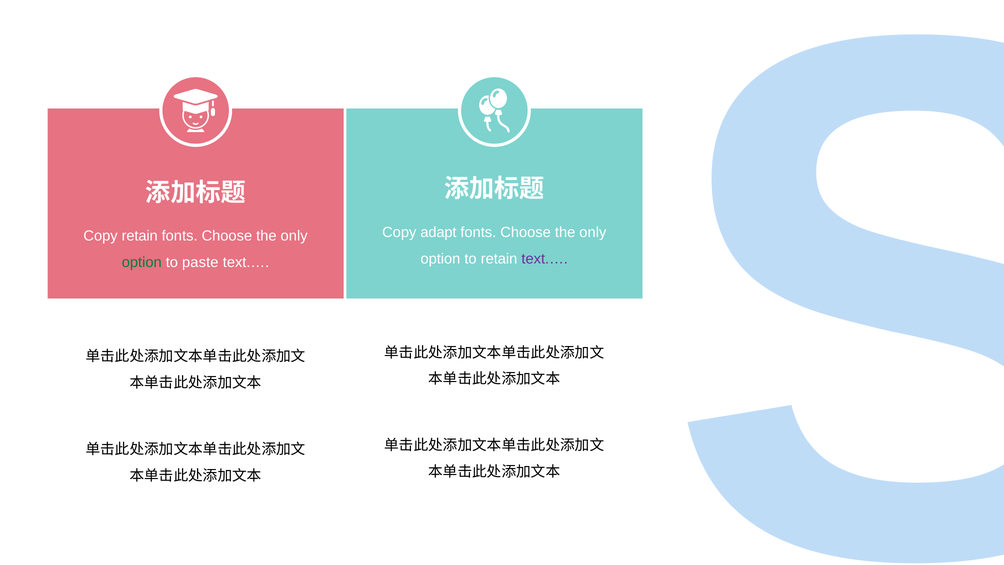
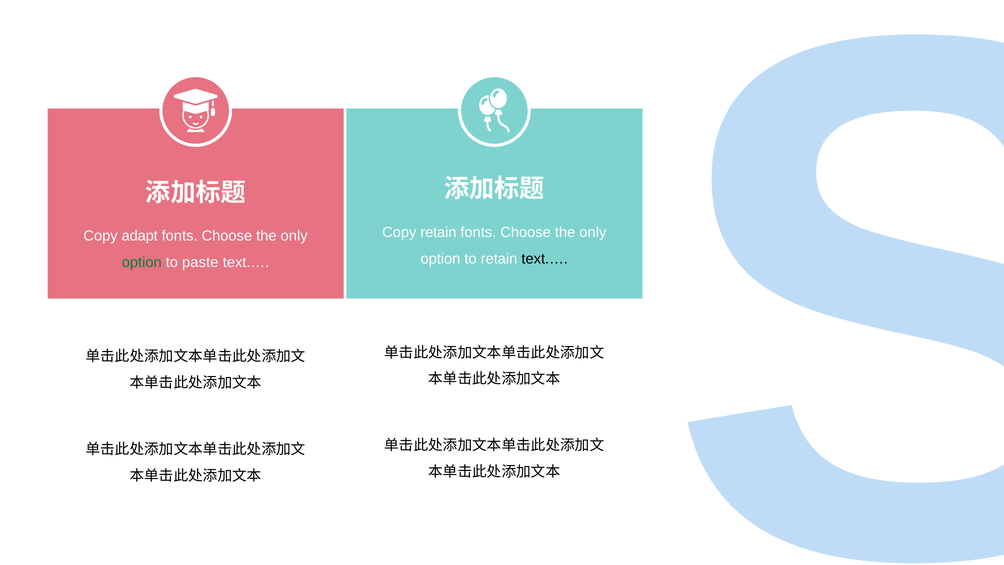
Copy adapt: adapt -> retain (438, 232)
Copy retain: retain -> adapt (140, 236)
text.… colour: purple -> black (545, 259)
